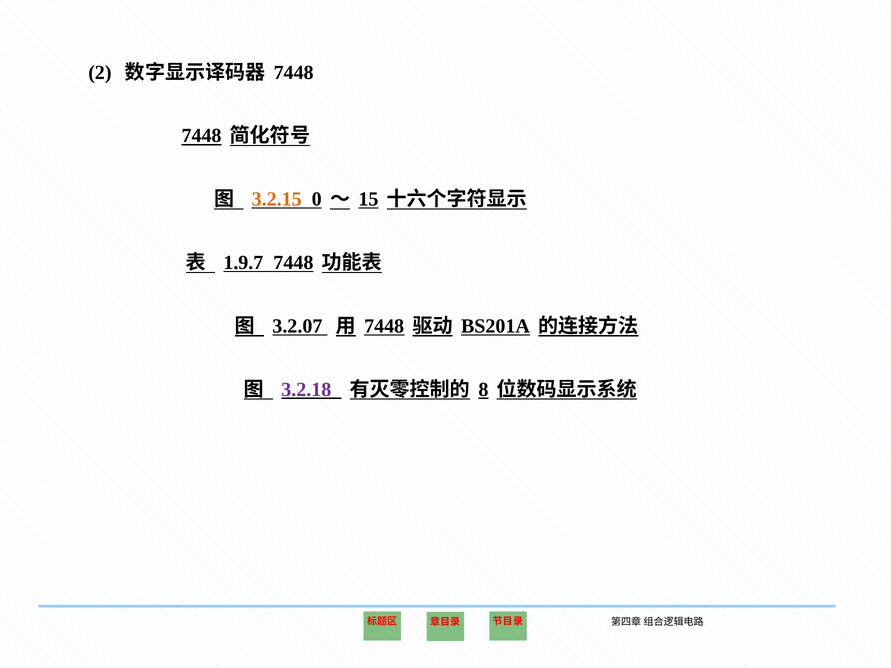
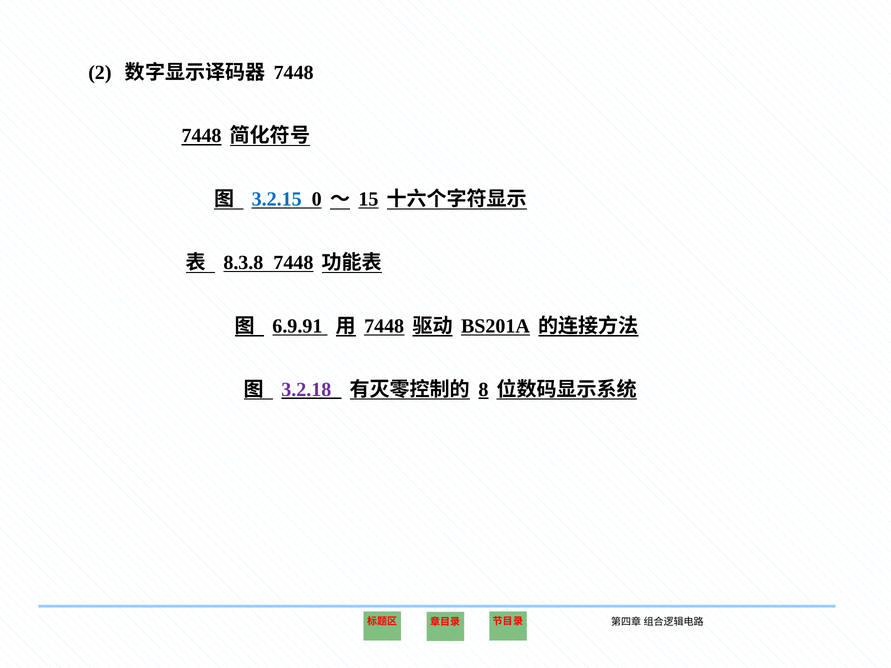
3.2.15 colour: orange -> blue (277, 199)
1.9.7: 1.9.7 -> 8.3.8 (243, 263)
3.2.07: 3.2.07 -> 6.9.91 (297, 326)
